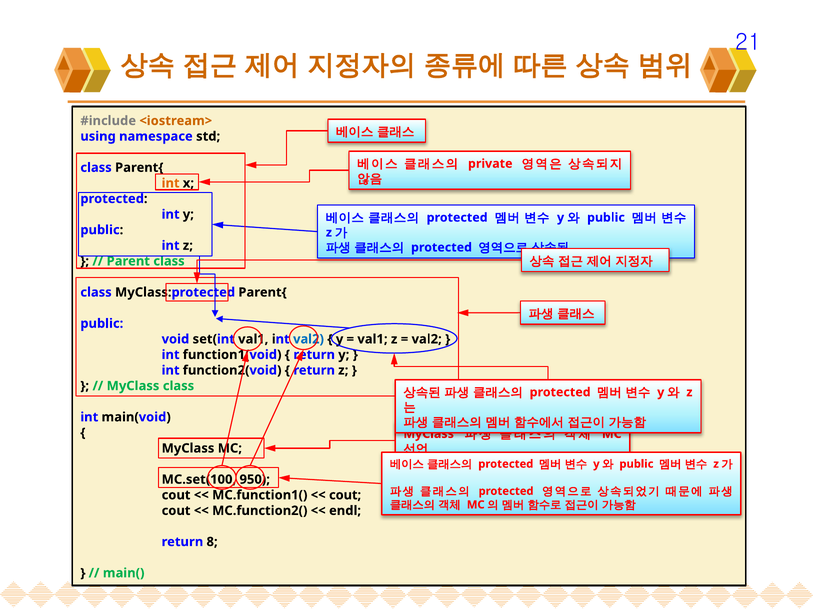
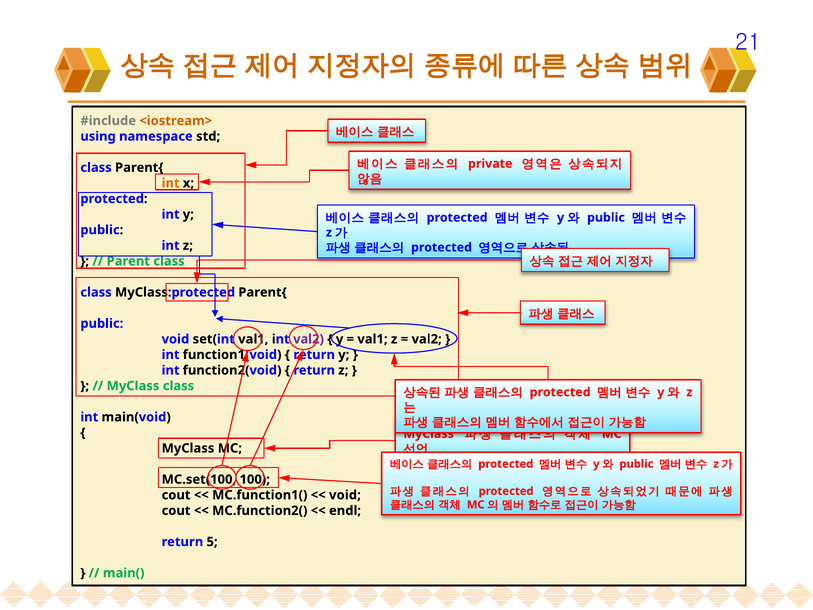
val2 colour: blue -> purple (309, 339)
950: 950 -> 100 (255, 479)
cout: cout -> void (345, 495)
8: 8 -> 5 (212, 542)
